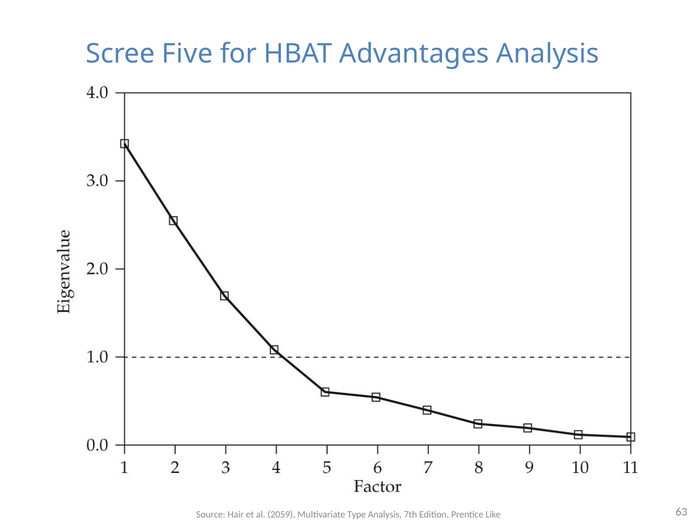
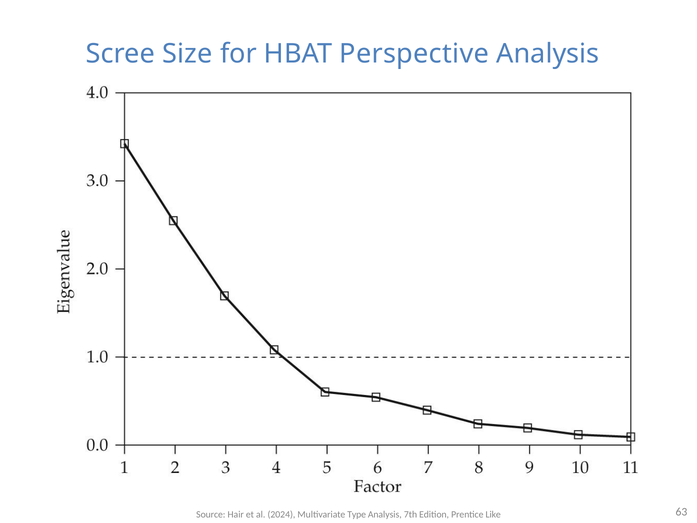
Five: Five -> Size (187, 54)
Advantages: Advantages -> Perspective (414, 54)
2059: 2059 -> 2024 (281, 515)
